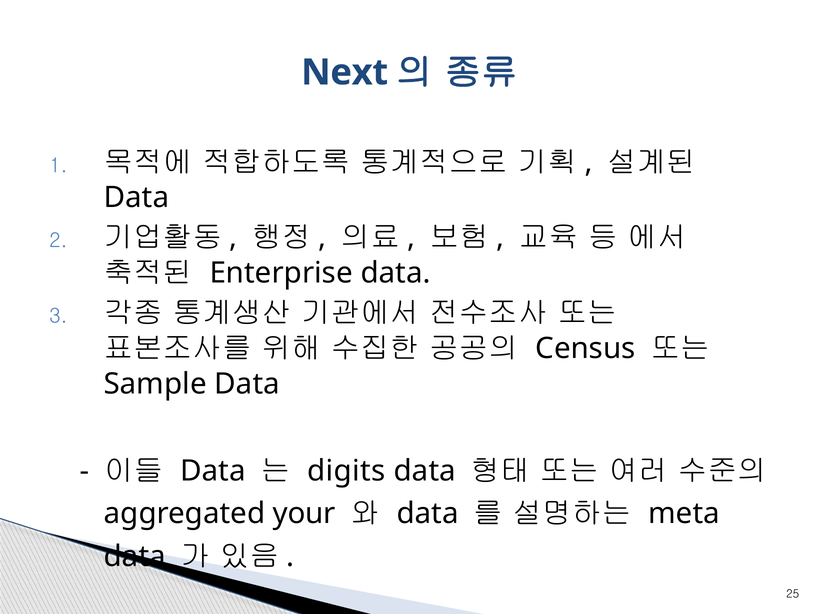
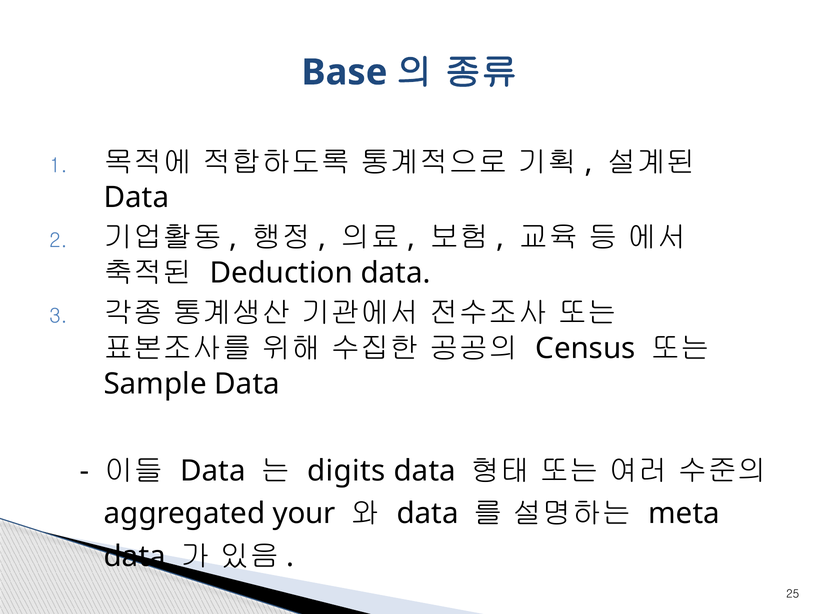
Next: Next -> Base (344, 72)
Enterprise: Enterprise -> Deduction (281, 273)
